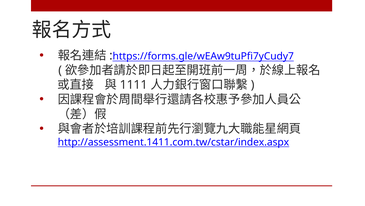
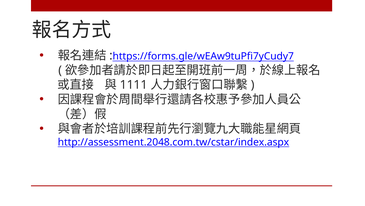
http://assessment.1411.com.tw/cstar/index.aspx: http://assessment.1411.com.tw/cstar/index.aspx -> http://assessment.2048.com.tw/cstar/index.aspx (173, 142)
